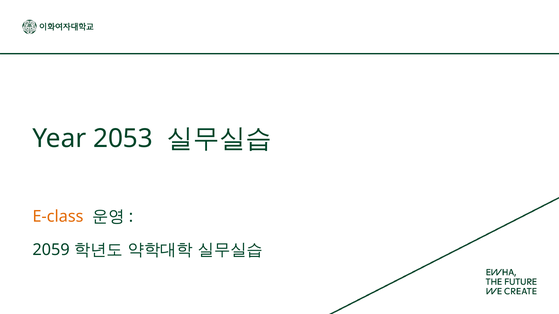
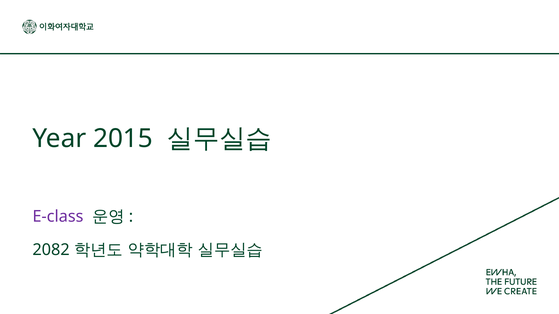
2053: 2053 -> 2015 (123, 139)
E-class colour: orange -> purple (58, 217)
2059: 2059 -> 2082 (51, 250)
